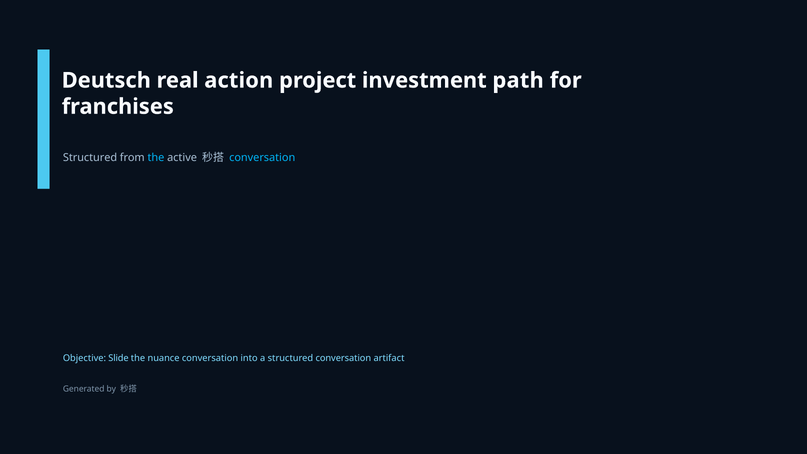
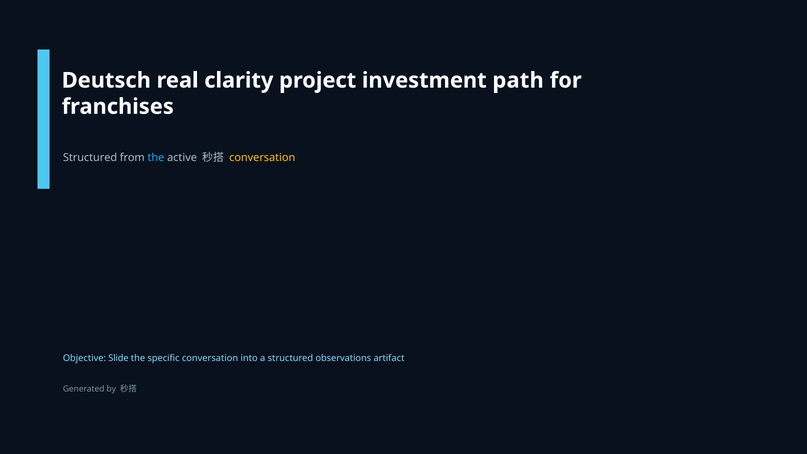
action: action -> clarity (239, 80)
conversation colour: light blue -> yellow (262, 158)
nuance: nuance -> specific (164, 358)
structured conversation: conversation -> observations (343, 358)
